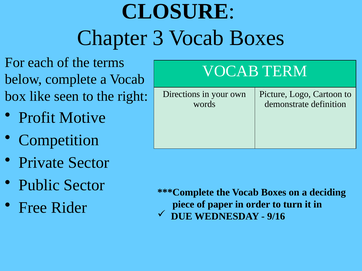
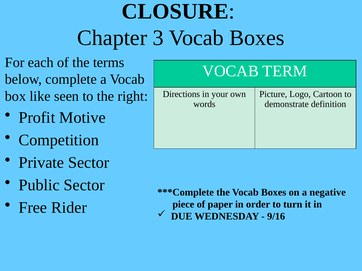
deciding: deciding -> negative (328, 193)
